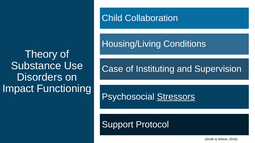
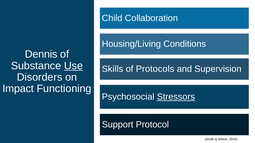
Theory: Theory -> Dennis (41, 54)
Use underline: none -> present (74, 66)
Case: Case -> Skills (113, 69)
Instituting: Instituting -> Protocols (155, 69)
